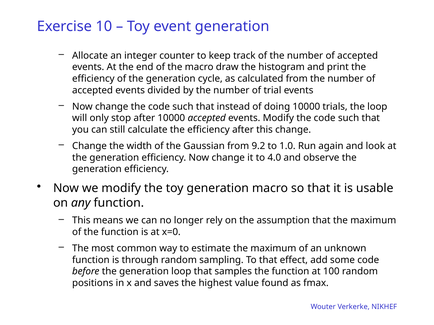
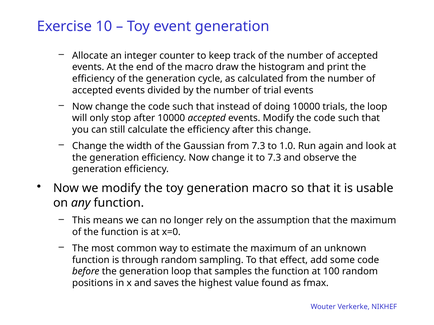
from 9.2: 9.2 -> 7.3 (258, 146)
to 4.0: 4.0 -> 7.3 (274, 158)
